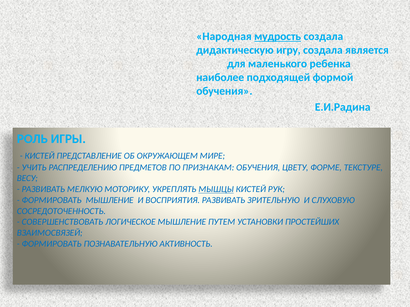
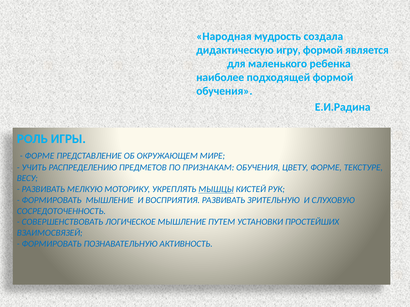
мудрость underline: present -> none (278, 37)
игру создала: создала -> формой (323, 50)
КИСТЕЙ: КИСТЕЙ -> ФОРМЕ (40, 156)
